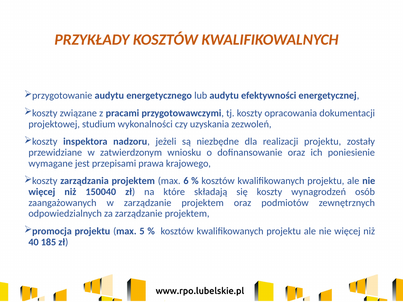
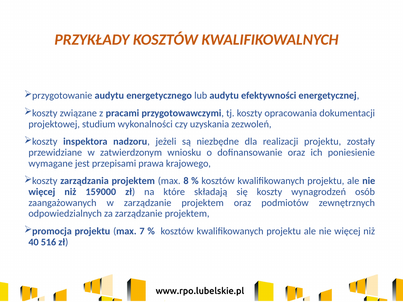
6: 6 -> 8 (186, 181)
150040: 150040 -> 159000 (101, 192)
5: 5 -> 7 (142, 231)
185: 185 -> 516 (49, 242)
